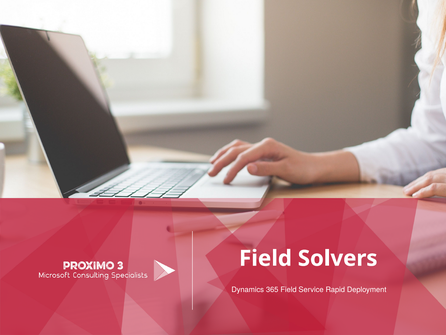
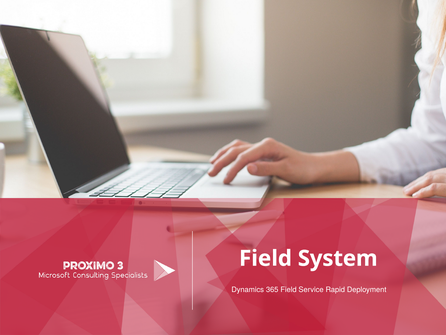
Solvers: Solvers -> System (338, 258)
